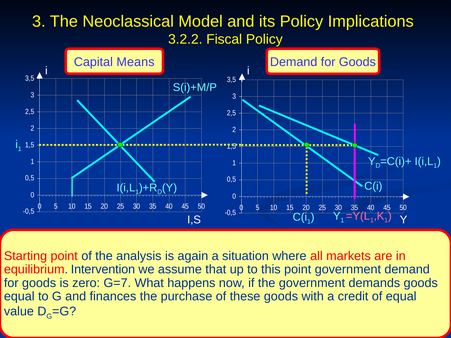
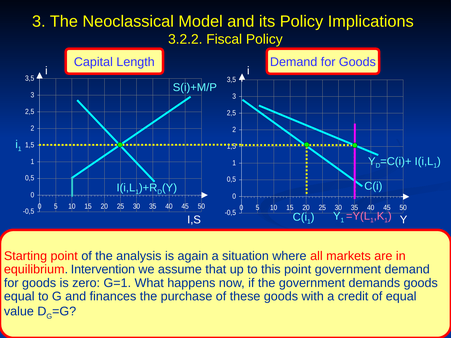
Means: Means -> Length (136, 62)
G=7: G=7 -> G=1 (117, 283)
